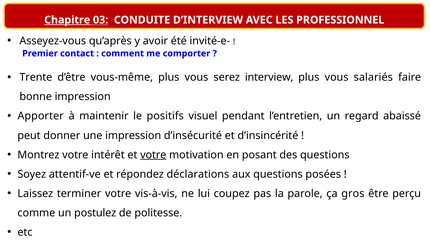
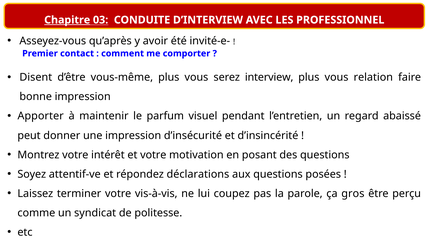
Trente: Trente -> Disent (36, 77)
salariés: salariés -> relation (373, 77)
positifs: positifs -> parfum (165, 116)
votre underline: present -> none (153, 155)
postulez: postulez -> syndicat (95, 213)
